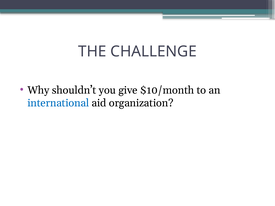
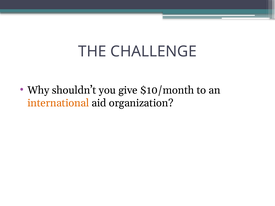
international colour: blue -> orange (58, 103)
